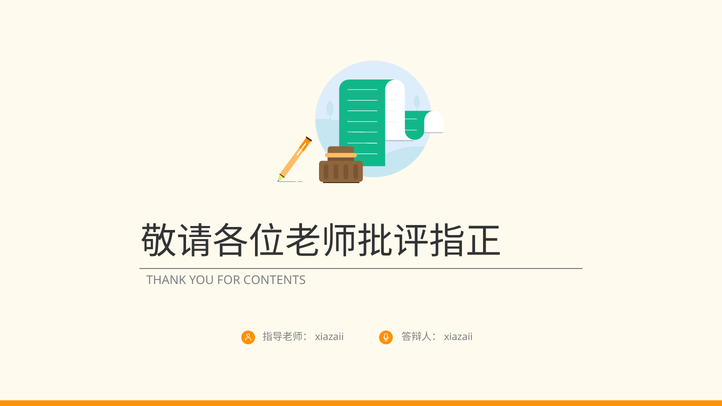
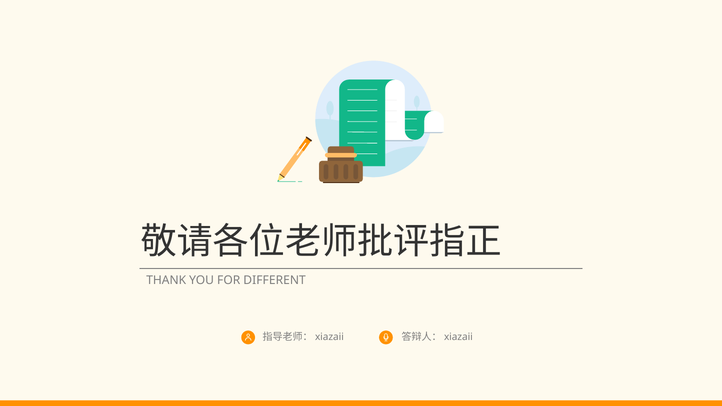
CONTENTS: CONTENTS -> DIFFERENT (275, 280)
